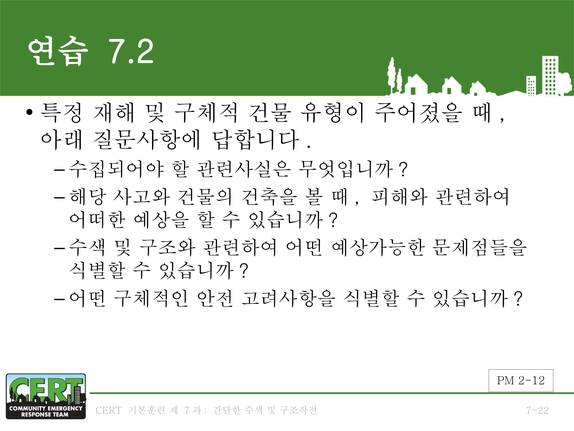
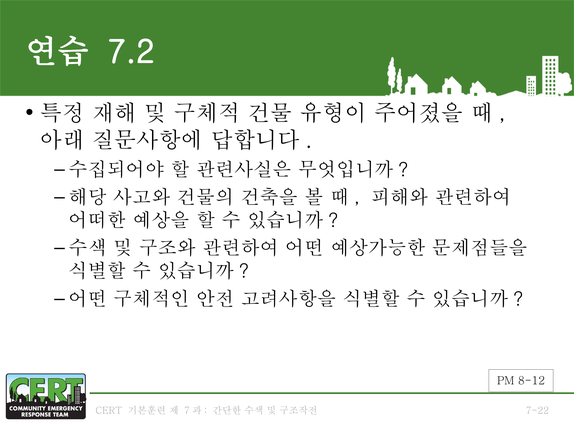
2-12: 2-12 -> 8-12 (531, 380)
